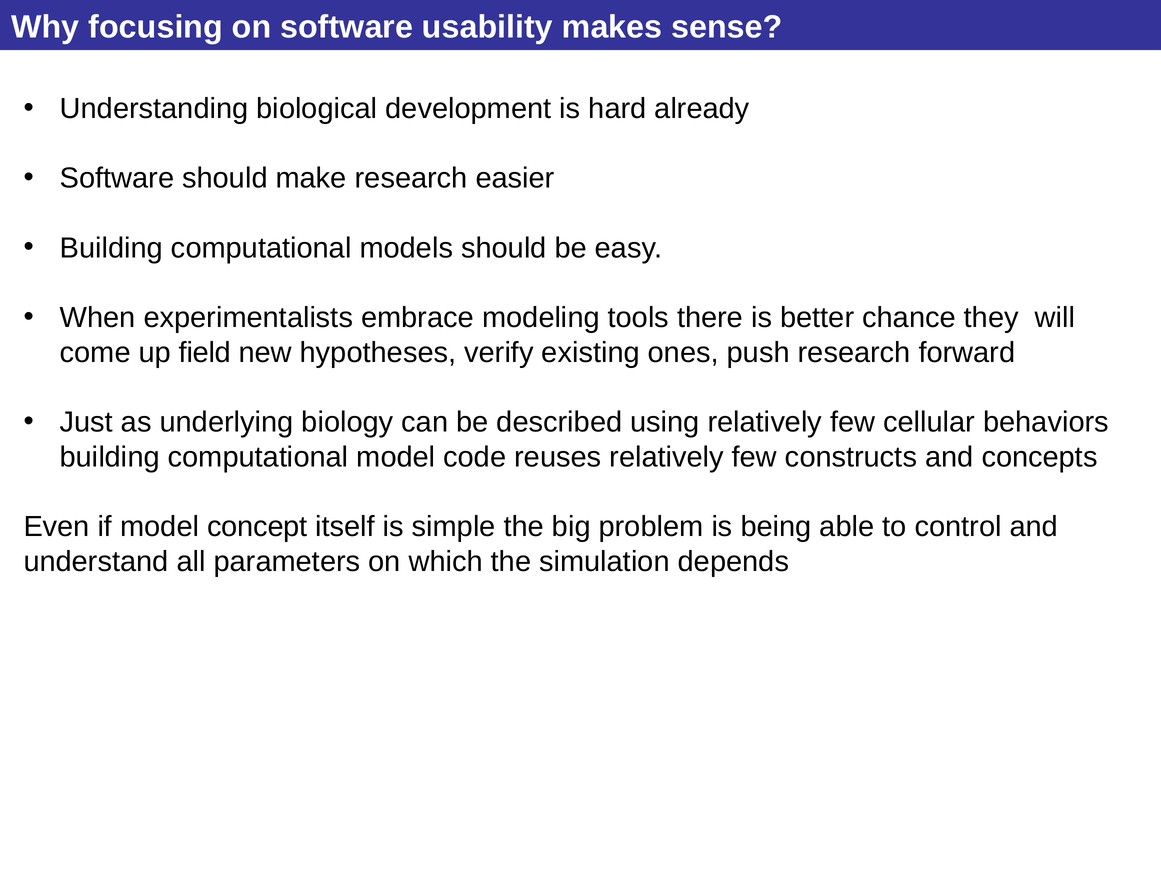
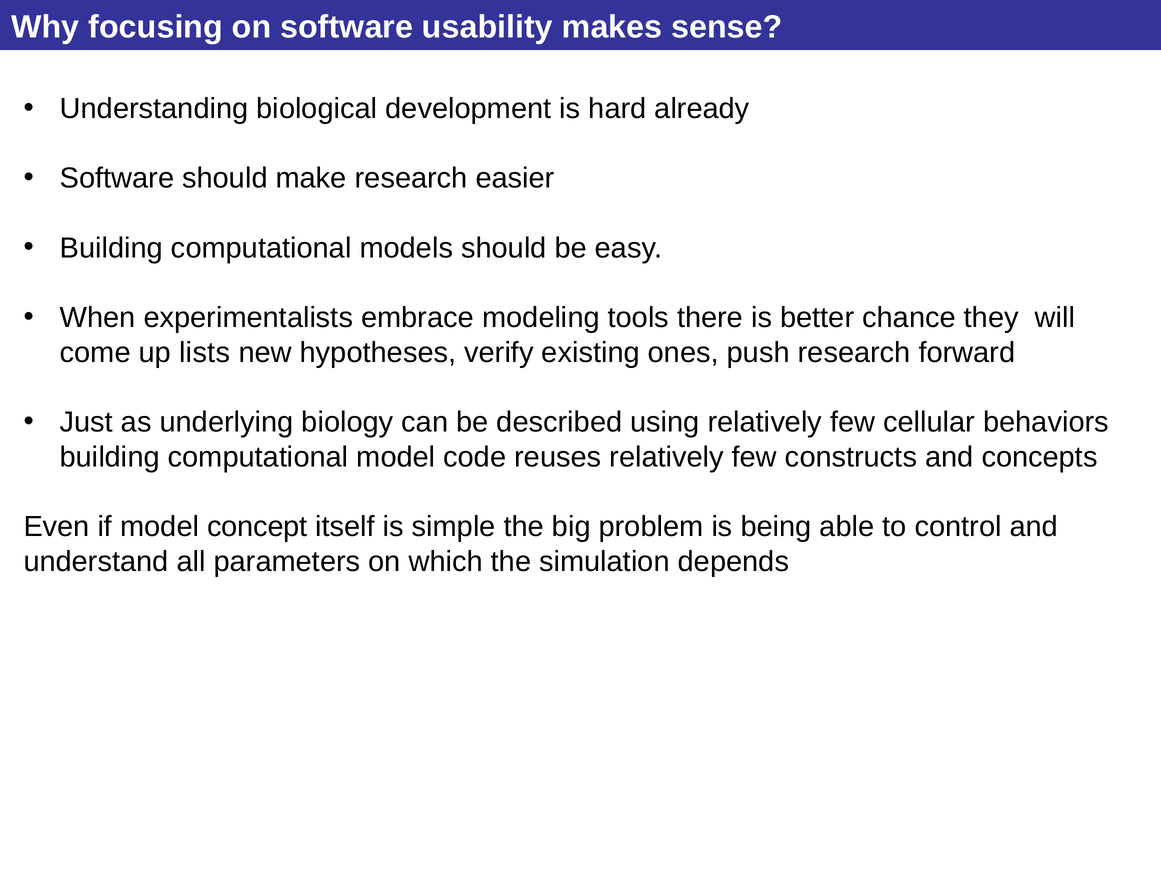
field: field -> lists (205, 352)
